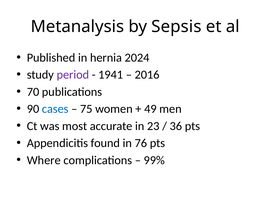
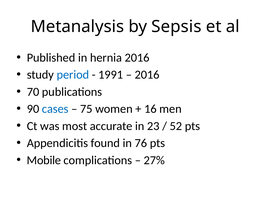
hernia 2024: 2024 -> 2016 (137, 58)
period colour: purple -> blue (73, 75)
1941: 1941 -> 1991 (111, 75)
49: 49 -> 16 (150, 109)
36: 36 -> 52 (176, 126)
Where: Where -> Mobile (44, 160)
99%: 99% -> 27% (154, 160)
